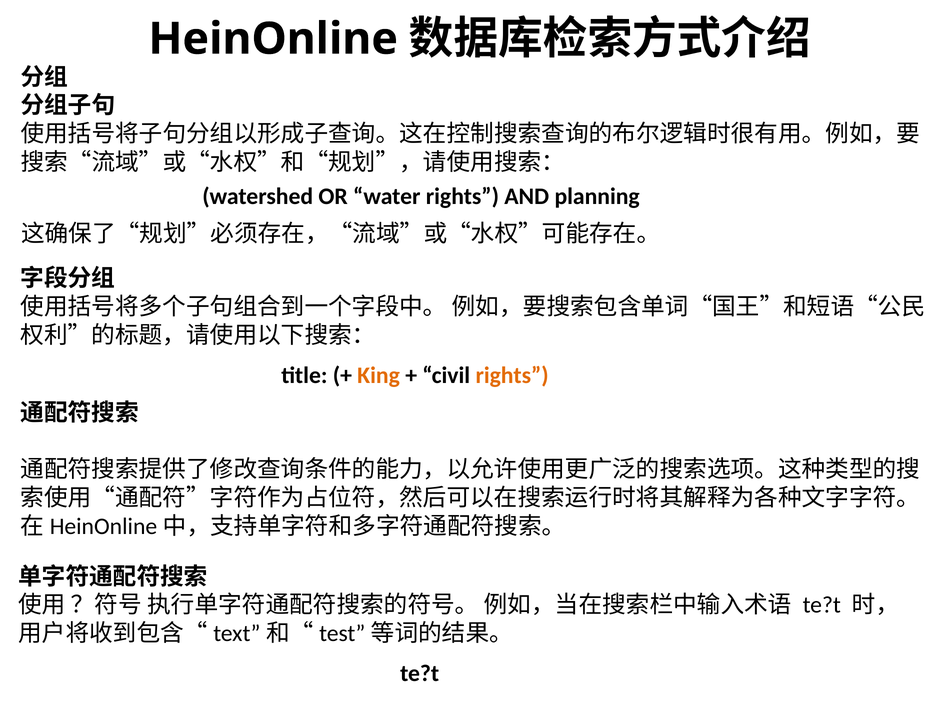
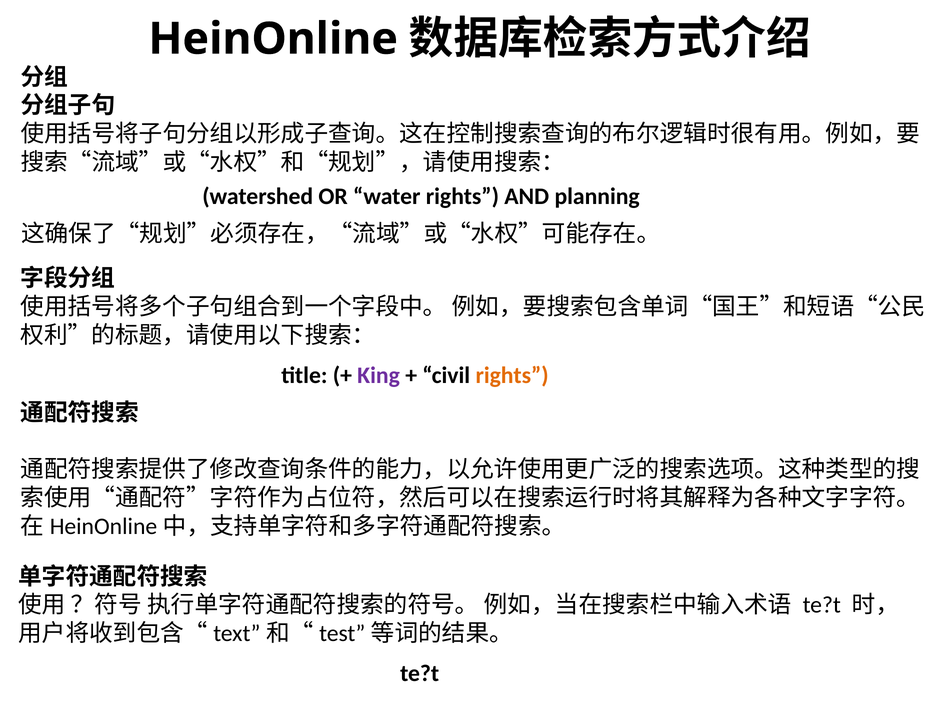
King colour: orange -> purple (379, 376)
